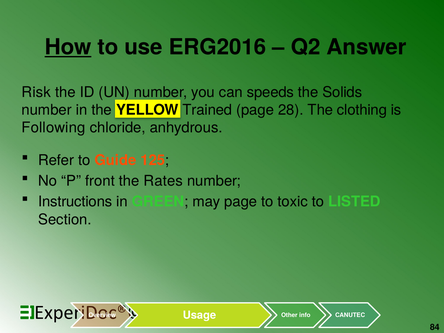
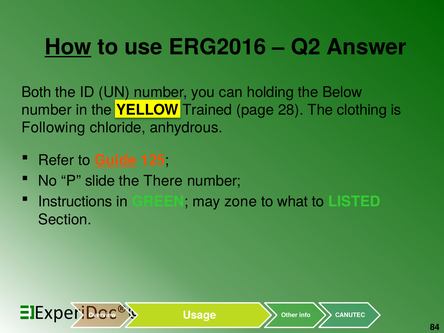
Risk: Risk -> Both (36, 92)
speeds: speeds -> holding (270, 92)
Solids: Solids -> Below (342, 92)
Guide underline: none -> present (115, 160)
front: front -> slide (100, 181)
Rates: Rates -> There (163, 181)
may page: page -> zone (241, 202)
toxic: toxic -> what (293, 202)
